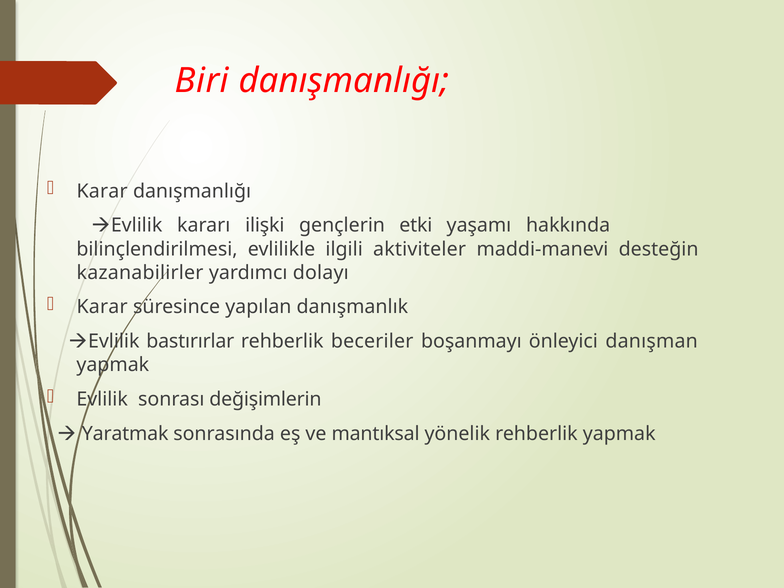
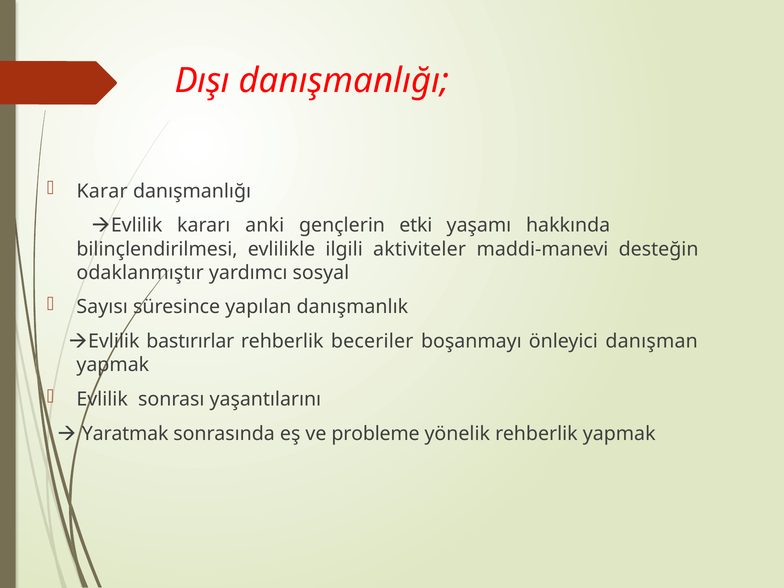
Biri: Biri -> Dışı (202, 81)
ilişki: ilişki -> anki (265, 226)
kazanabilirler: kazanabilirler -> odaklanmıştır (140, 273)
dolayı: dolayı -> sosyal (321, 273)
Karar: Karar -> Sayısı (102, 307)
değişimlerin: değişimlerin -> yaşantılarını (265, 399)
mantıksal: mantıksal -> probleme (376, 434)
